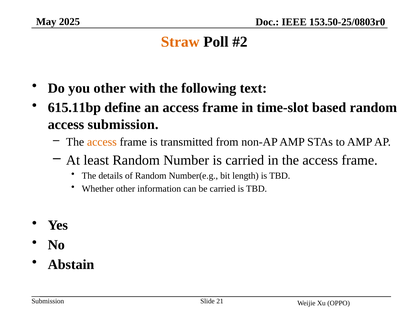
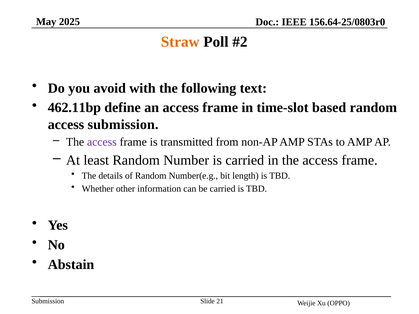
153.50-25/0803r0: 153.50-25/0803r0 -> 156.64-25/0803r0 (347, 22)
you other: other -> avoid (110, 88)
615.11bp: 615.11bp -> 462.11bp (74, 108)
access colour: orange -> purple (102, 142)
